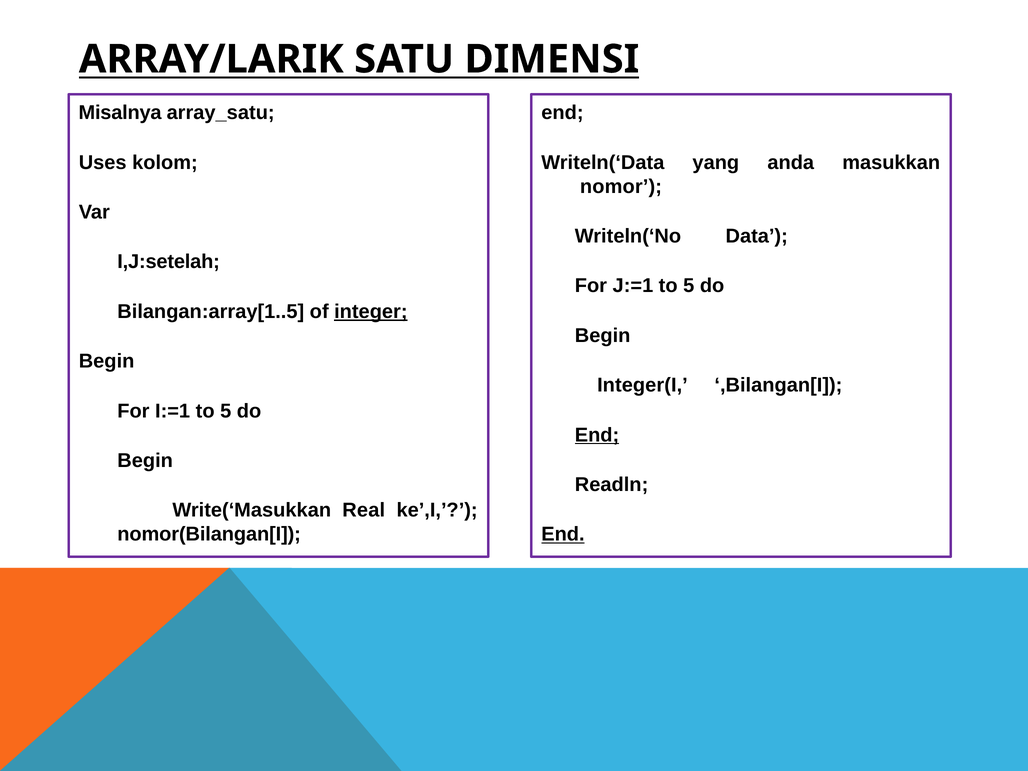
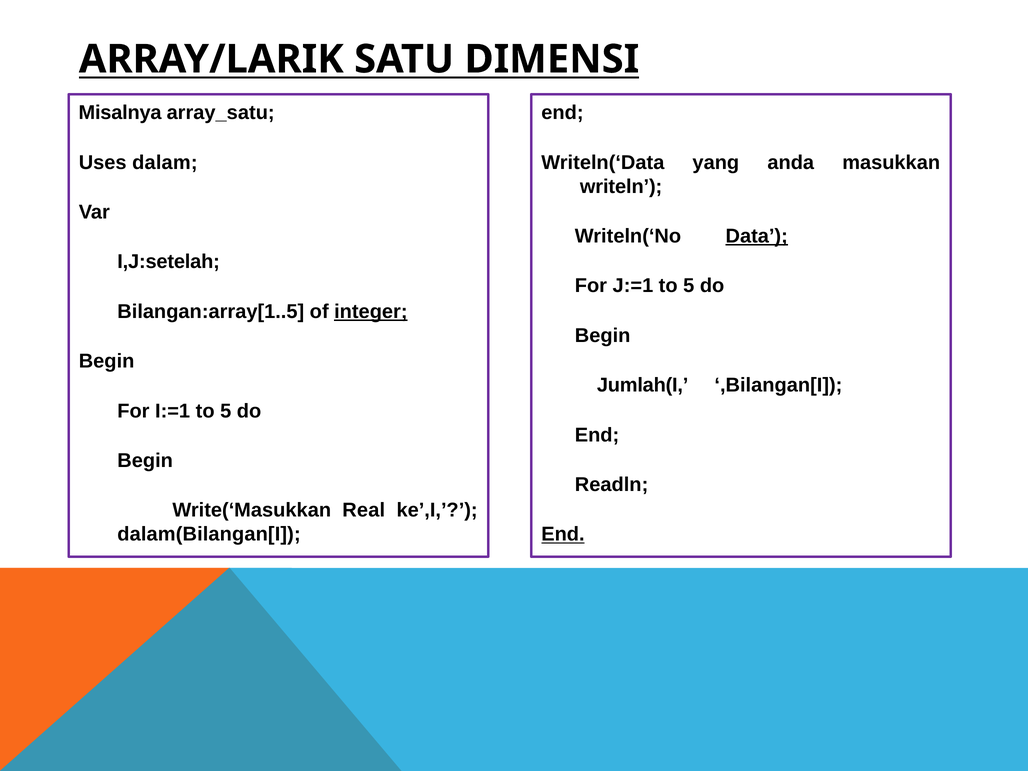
kolom: kolom -> dalam (165, 162)
nomor: nomor -> writeln (621, 186)
Data underline: none -> present (757, 236)
Integer(I: Integer(I -> Jumlah(I (643, 385)
End underline: present -> none (597, 435)
nomor(Bilangan[I: nomor(Bilangan[I -> dalam(Bilangan[I (209, 534)
